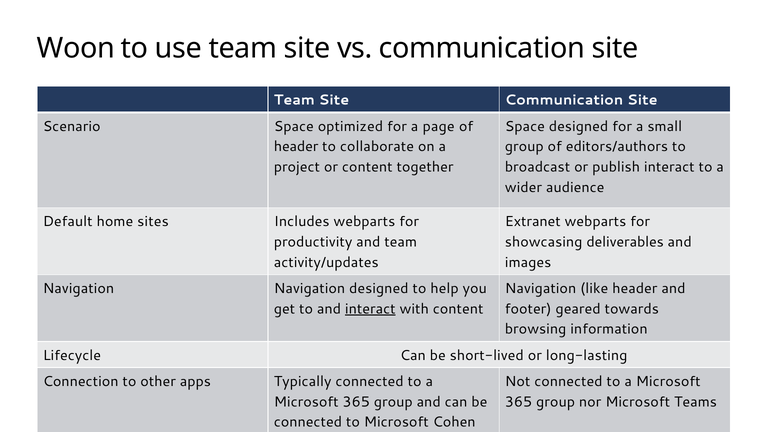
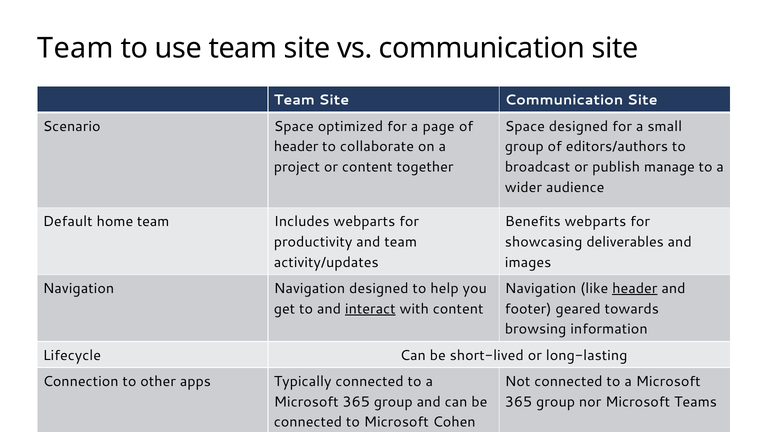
Woon: Woon -> Team (75, 48)
publish interact: interact -> manage (669, 167)
home sites: sites -> team (153, 221)
Extranet: Extranet -> Benefits (533, 221)
header underline: none -> present (635, 288)
